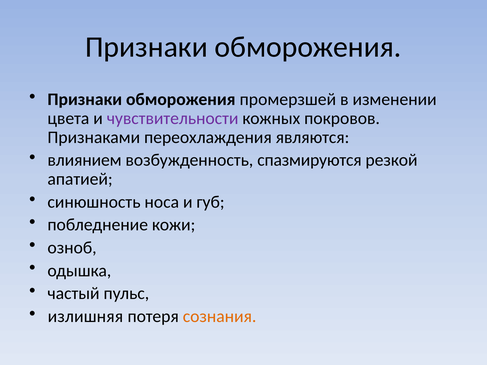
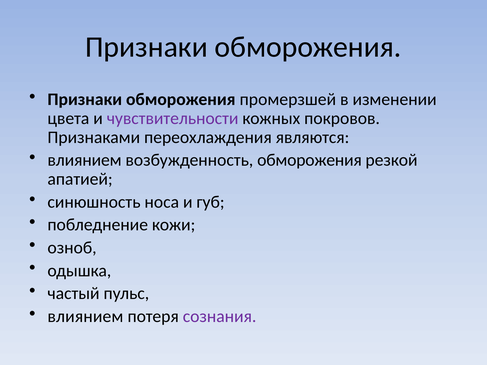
возбужденность спазмируются: спазмируются -> обморожения (309, 160)
излишняя: излишняя -> влиянием (85, 316)
сознания colour: orange -> purple (220, 316)
